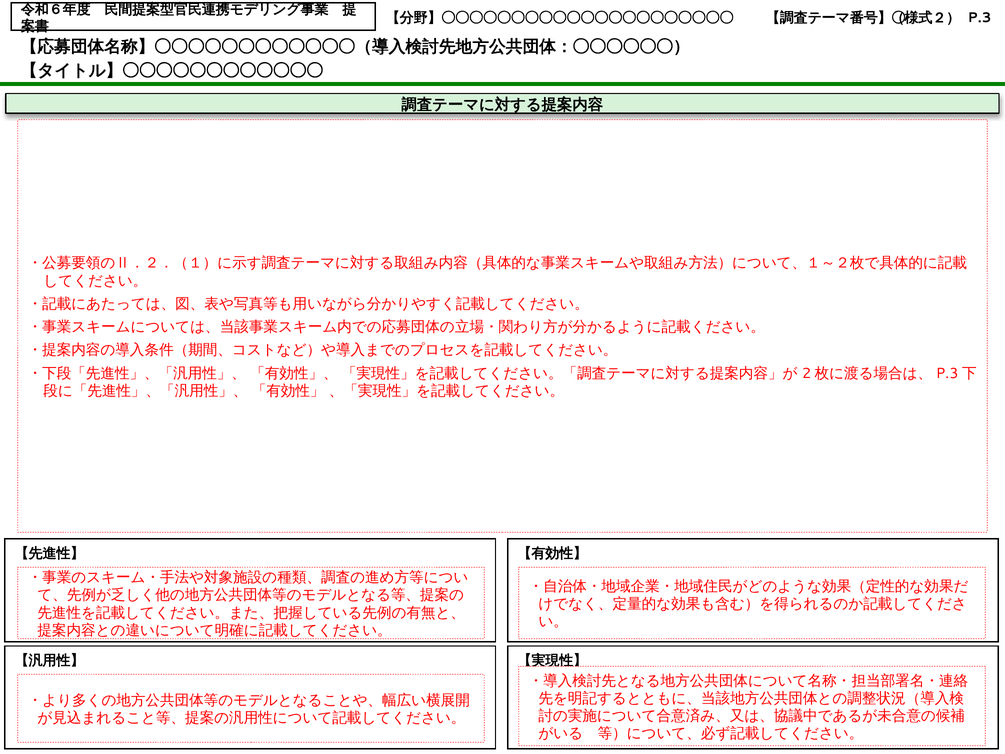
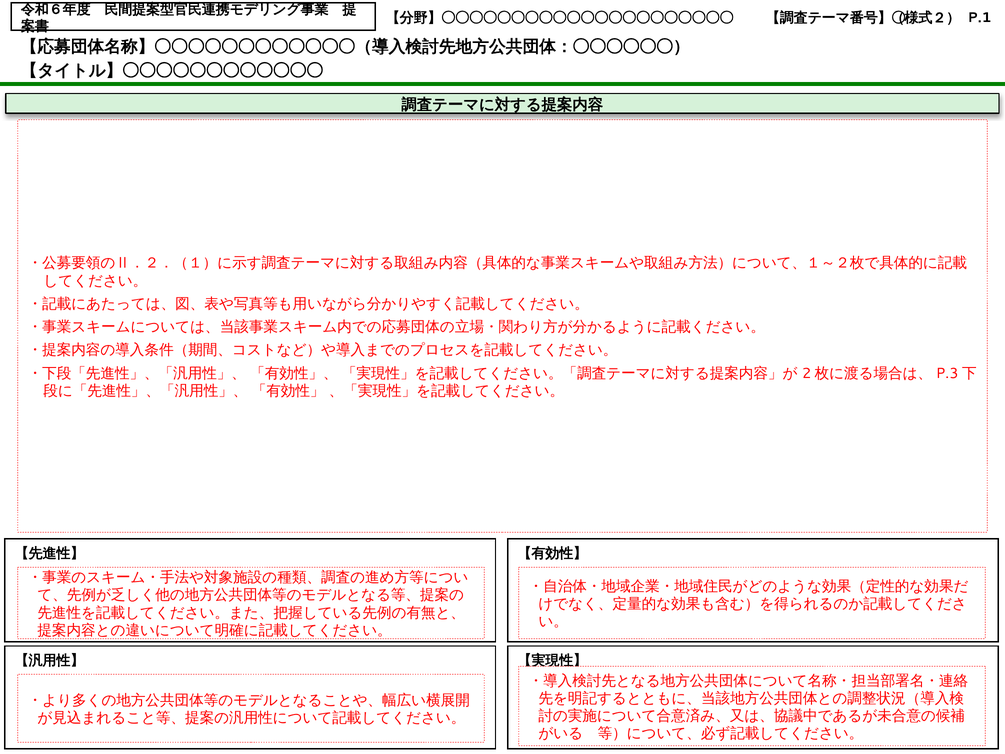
P.3: P.3 -> P.1 (980, 18)
